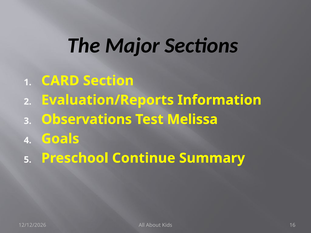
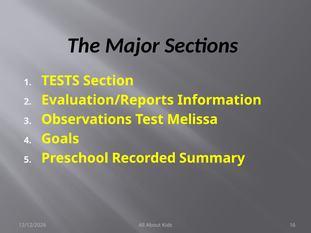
CARD: CARD -> TESTS (60, 81)
Continue: Continue -> Recorded (144, 158)
